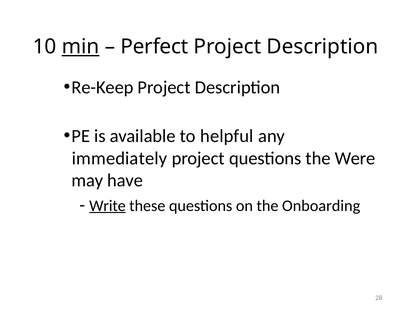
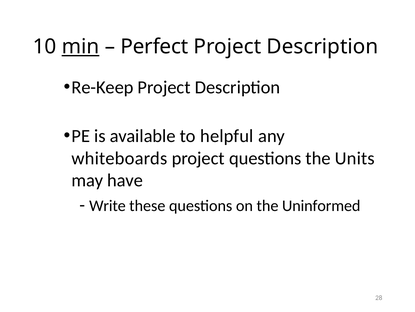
immediately: immediately -> whiteboards (119, 158)
Were: Were -> Units (355, 158)
Write underline: present -> none (107, 205)
Onboarding: Onboarding -> Uninformed (321, 205)
